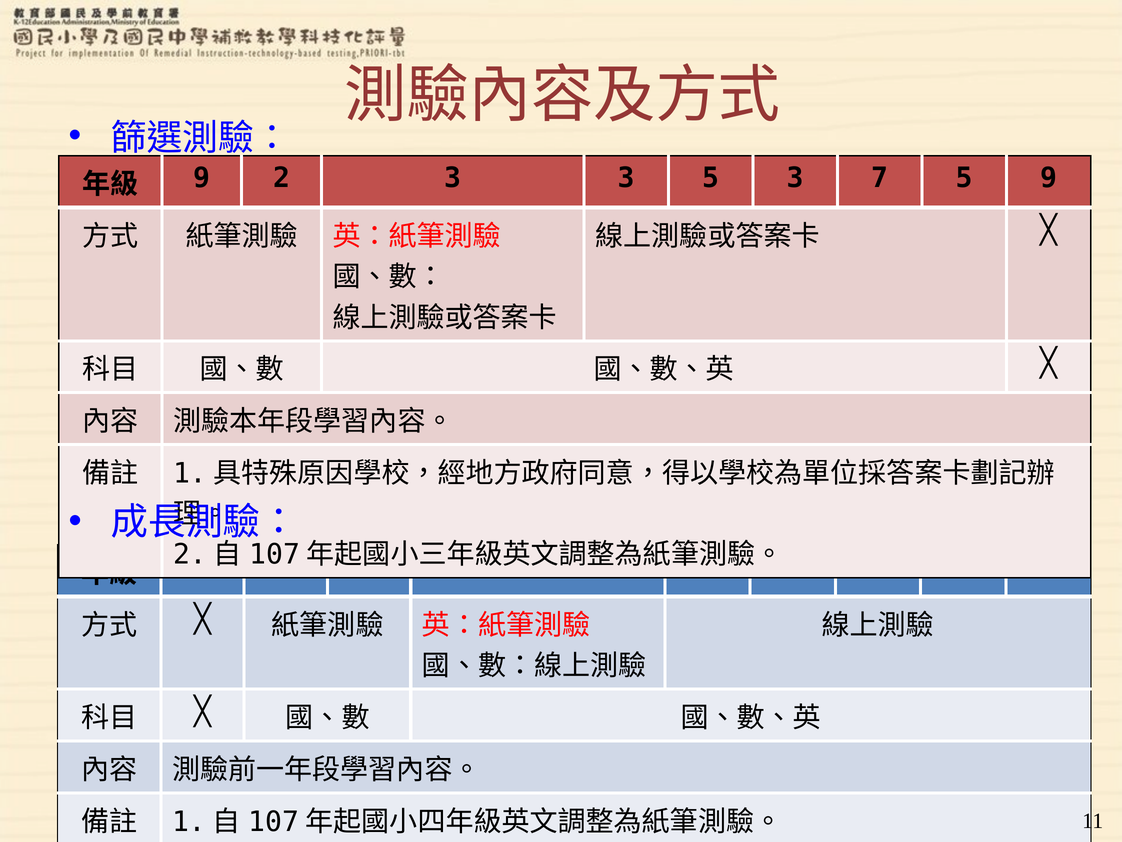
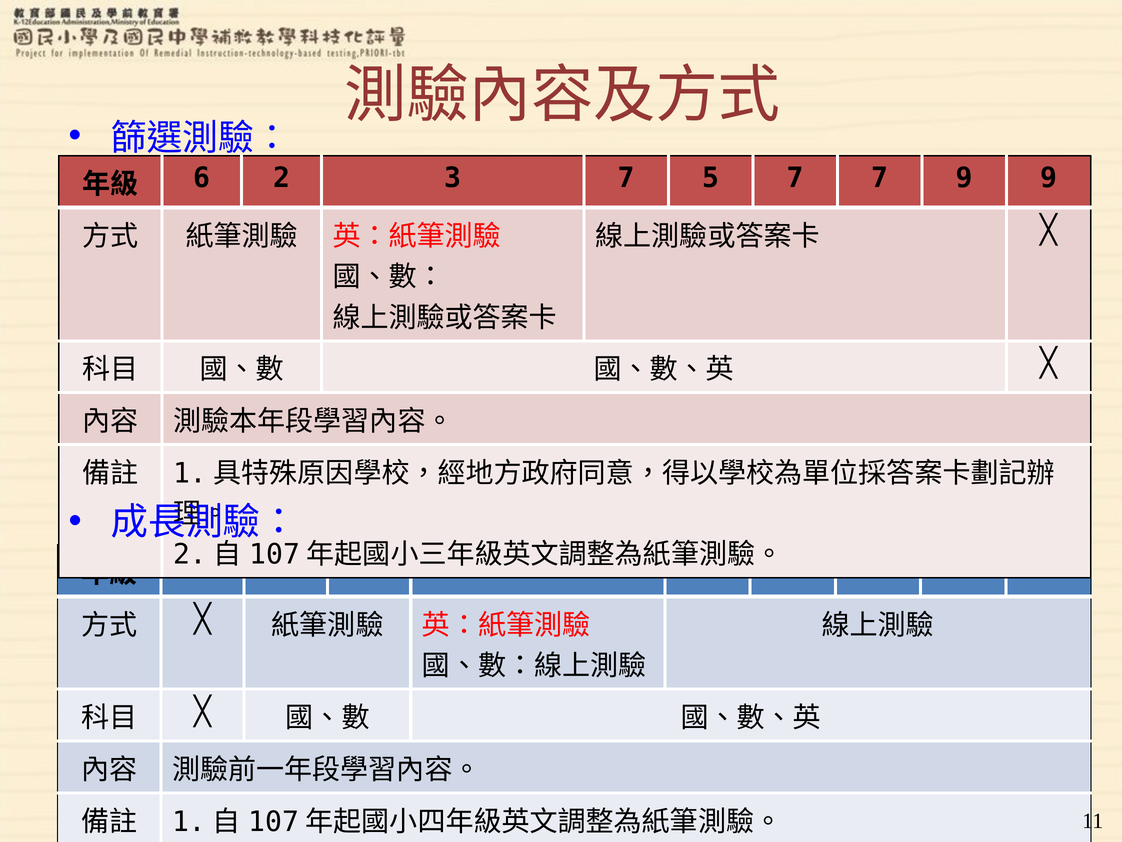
9: 9 -> 6 (202, 178)
3 3: 3 -> 7 (626, 178)
5 3: 3 -> 7 (795, 178)
7 5: 5 -> 9 (964, 178)
